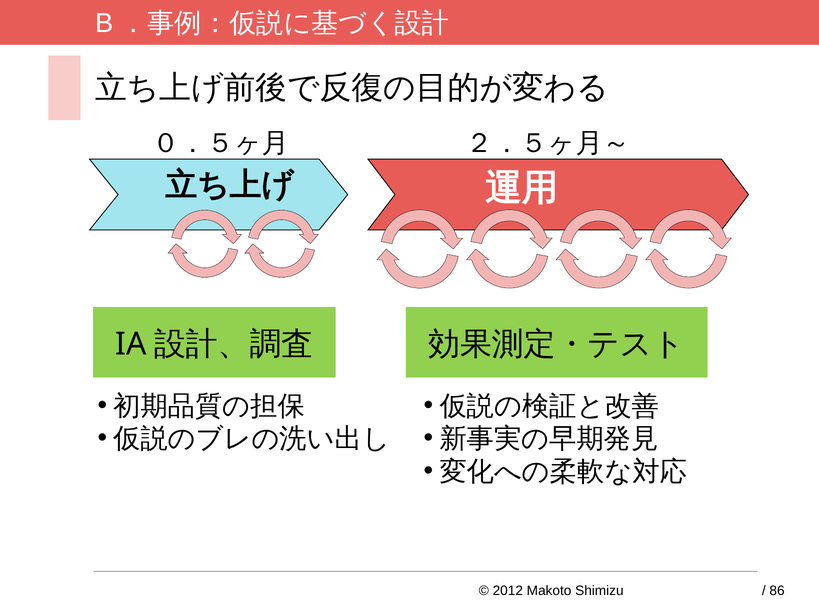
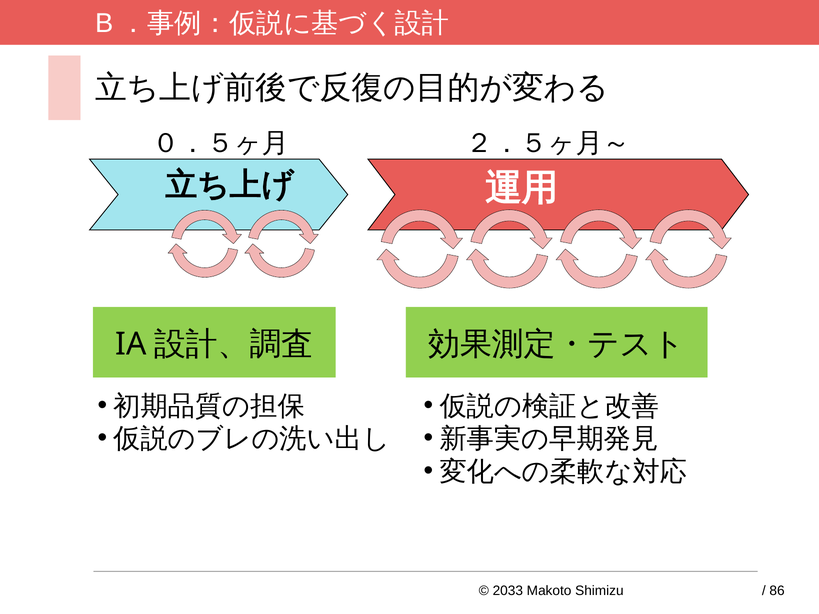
2012: 2012 -> 2033 (508, 591)
